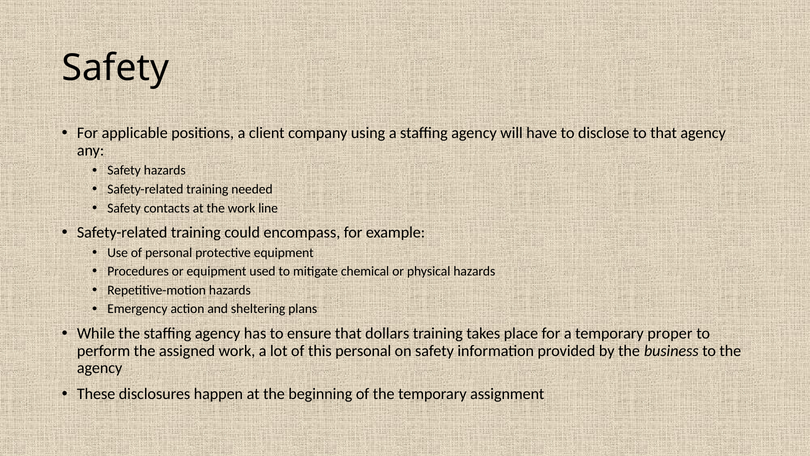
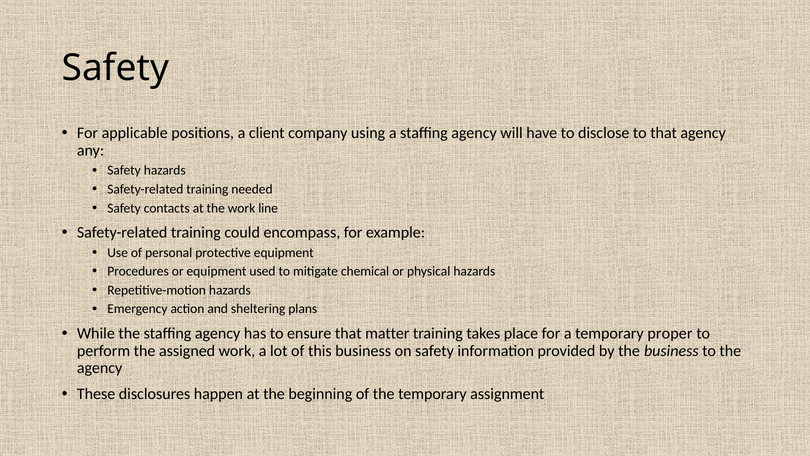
dollars: dollars -> matter (387, 333)
this personal: personal -> business (363, 350)
